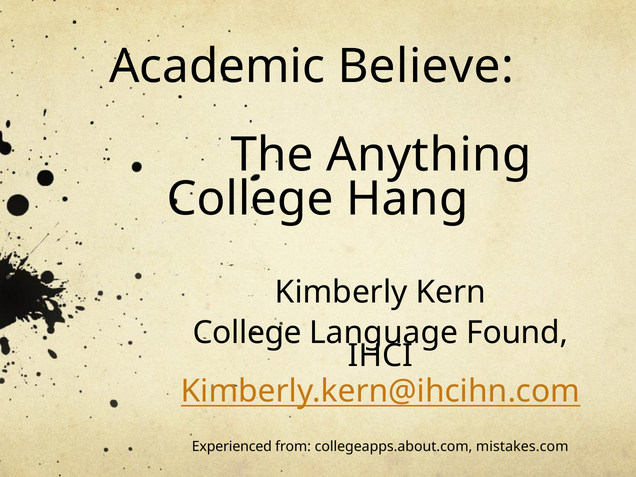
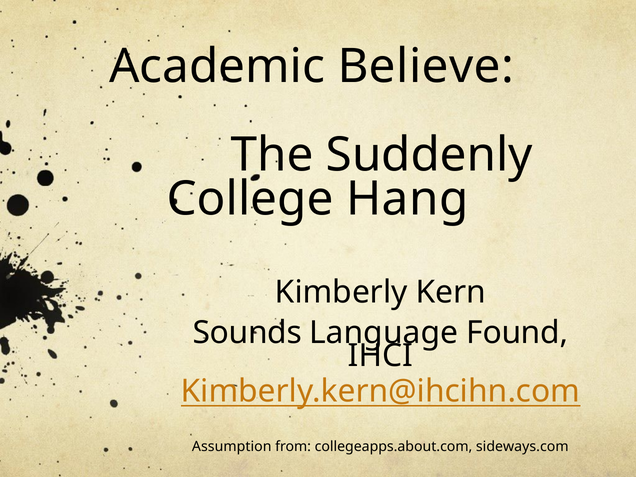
Anything: Anything -> Suddenly (429, 155)
College: College -> Sounds (247, 333)
Experienced: Experienced -> Assumption (232, 447)
mistakes.com: mistakes.com -> sideways.com (522, 447)
